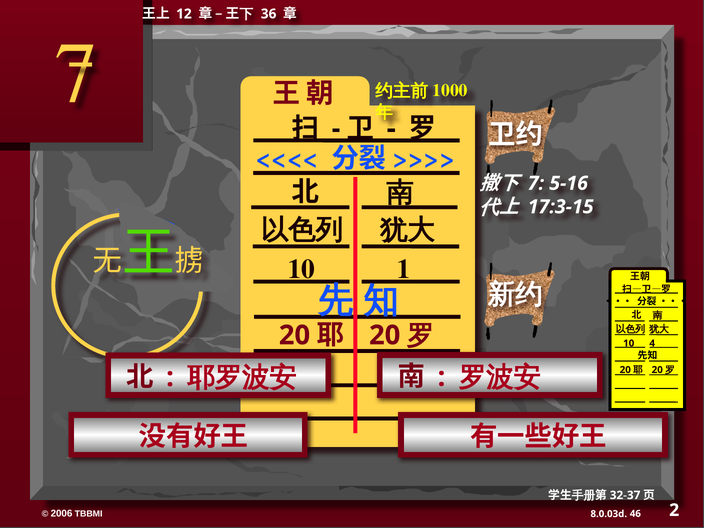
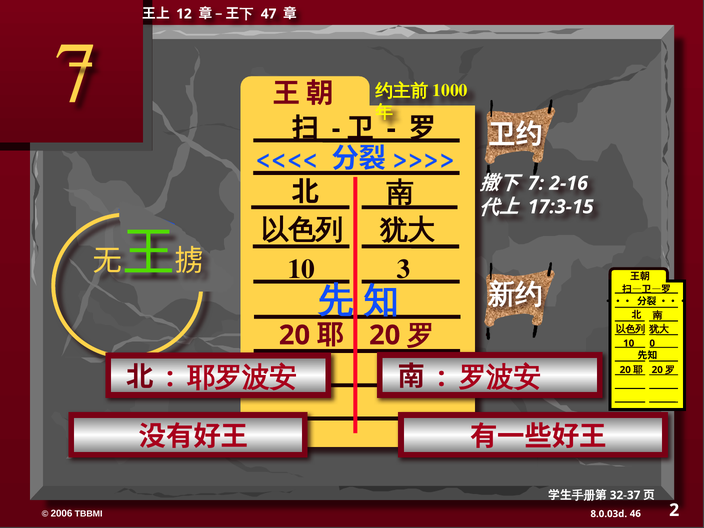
36: 36 -> 47 (269, 14)
5-16: 5-16 -> 2-16 (569, 183)
1: 1 -> 3 (404, 269)
4: 4 -> 0 (652, 343)
